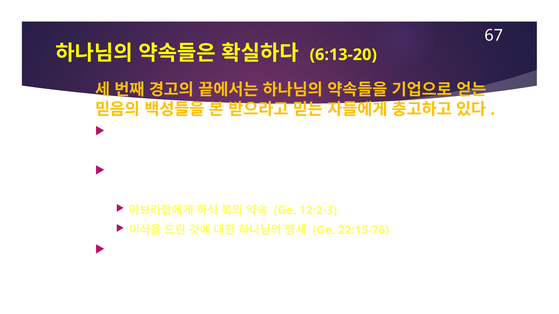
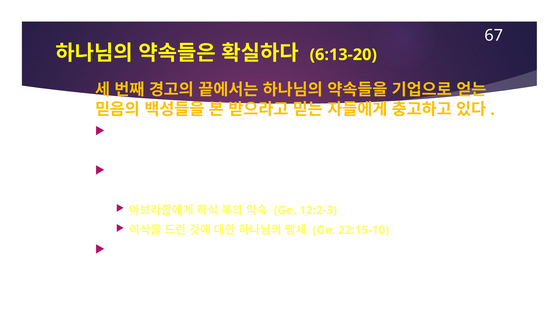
22:15-76: 22:15-76 -> 22:15-10 (364, 230)
